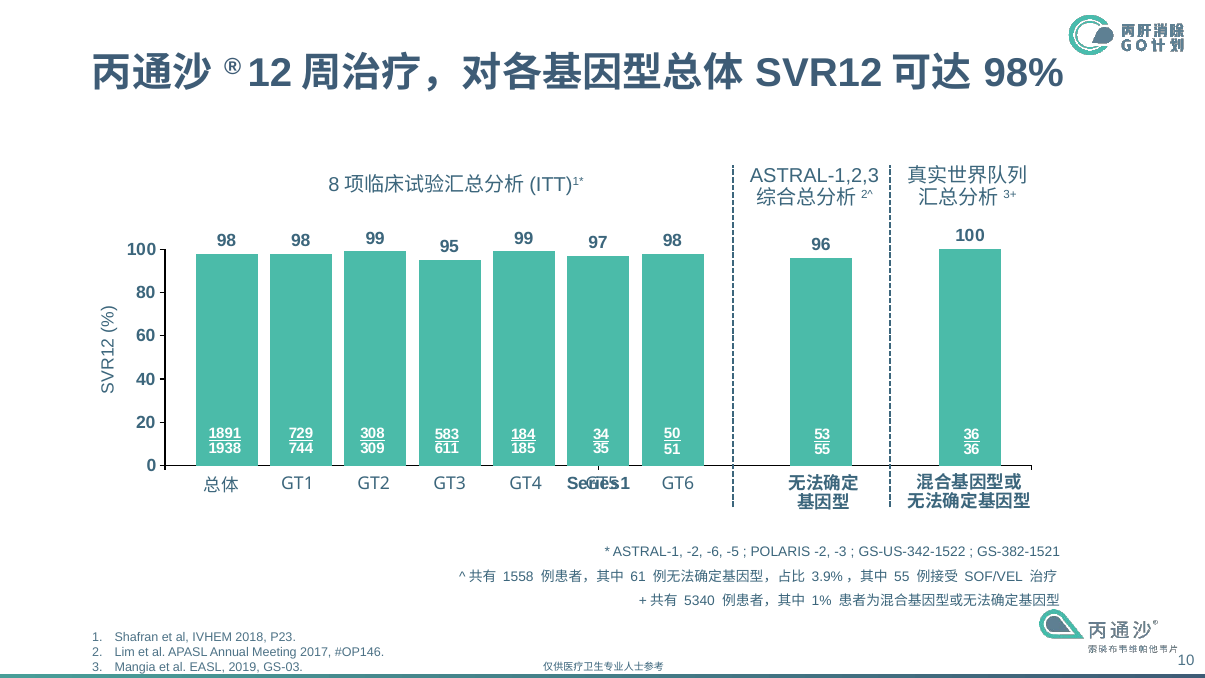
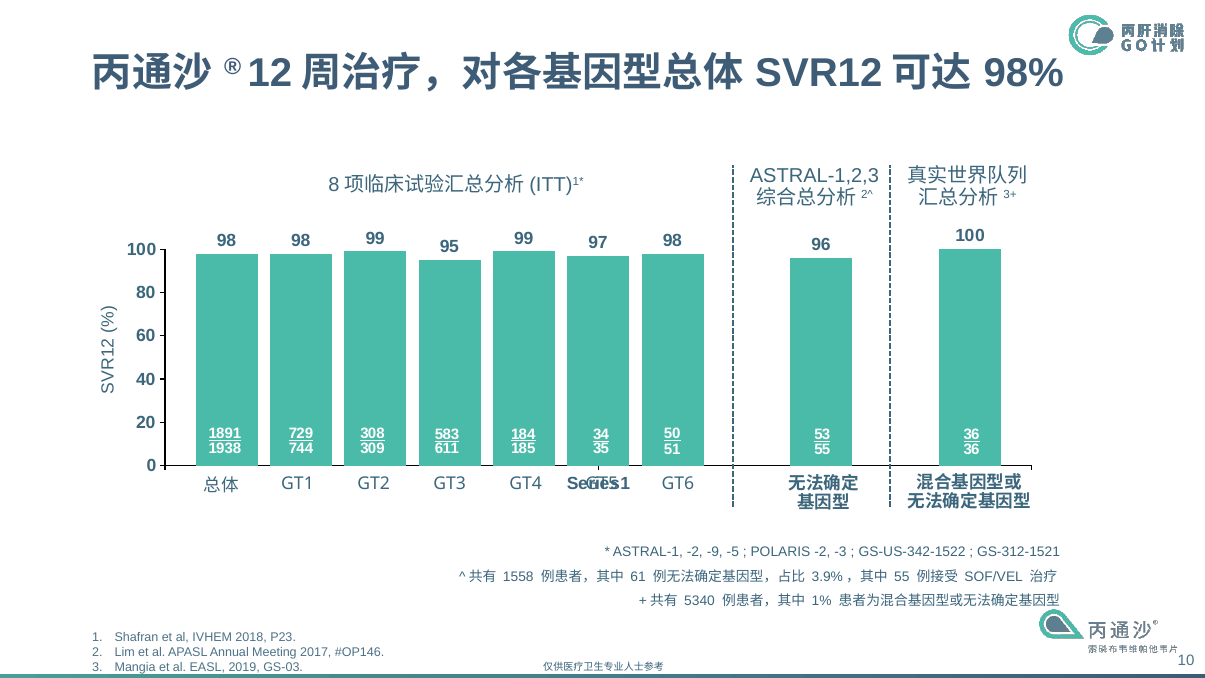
-6: -6 -> -9 (715, 552)
GS-382-1521: GS-382-1521 -> GS-312-1521 (1019, 552)
